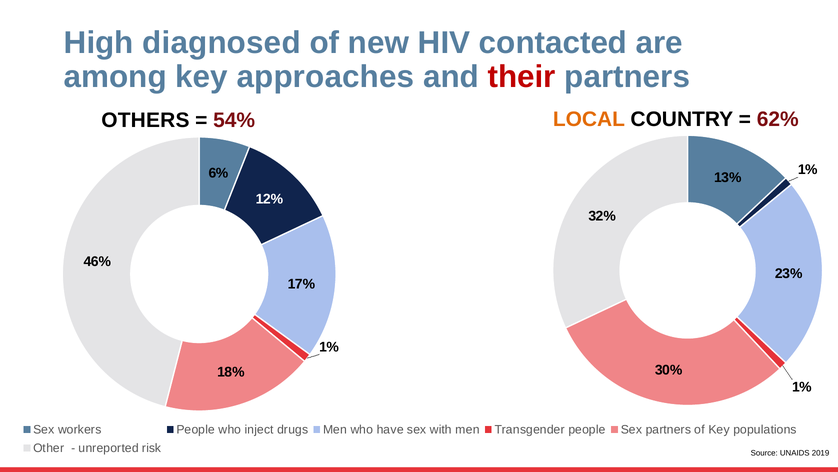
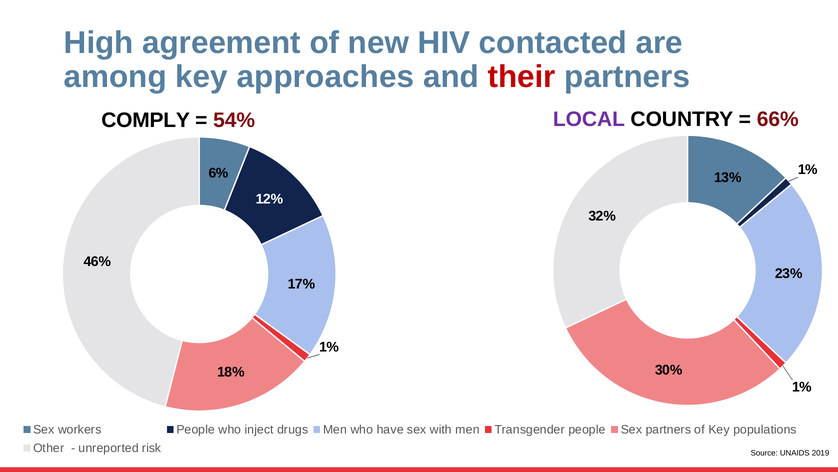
diagnosed: diagnosed -> agreement (222, 43)
OTHERS: OTHERS -> COMPLY (146, 120)
LOCAL colour: orange -> purple (589, 119)
62%: 62% -> 66% (778, 119)
